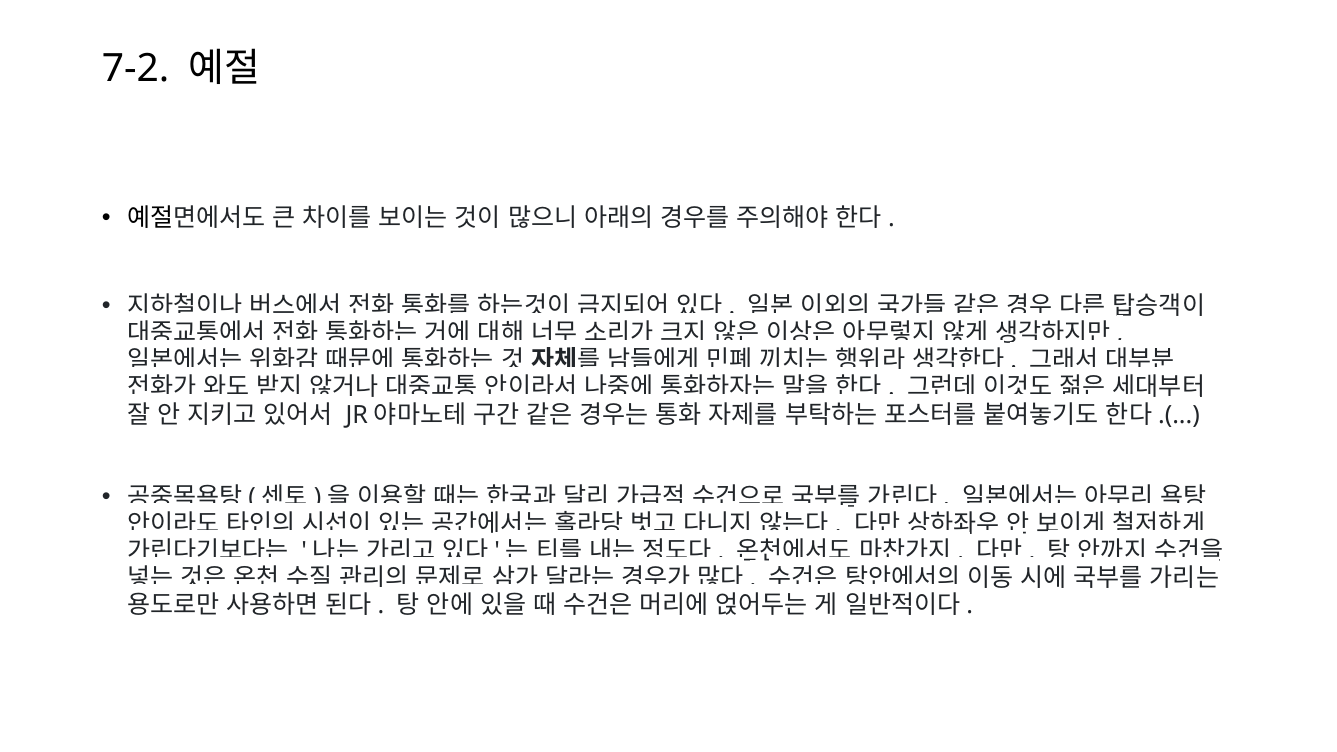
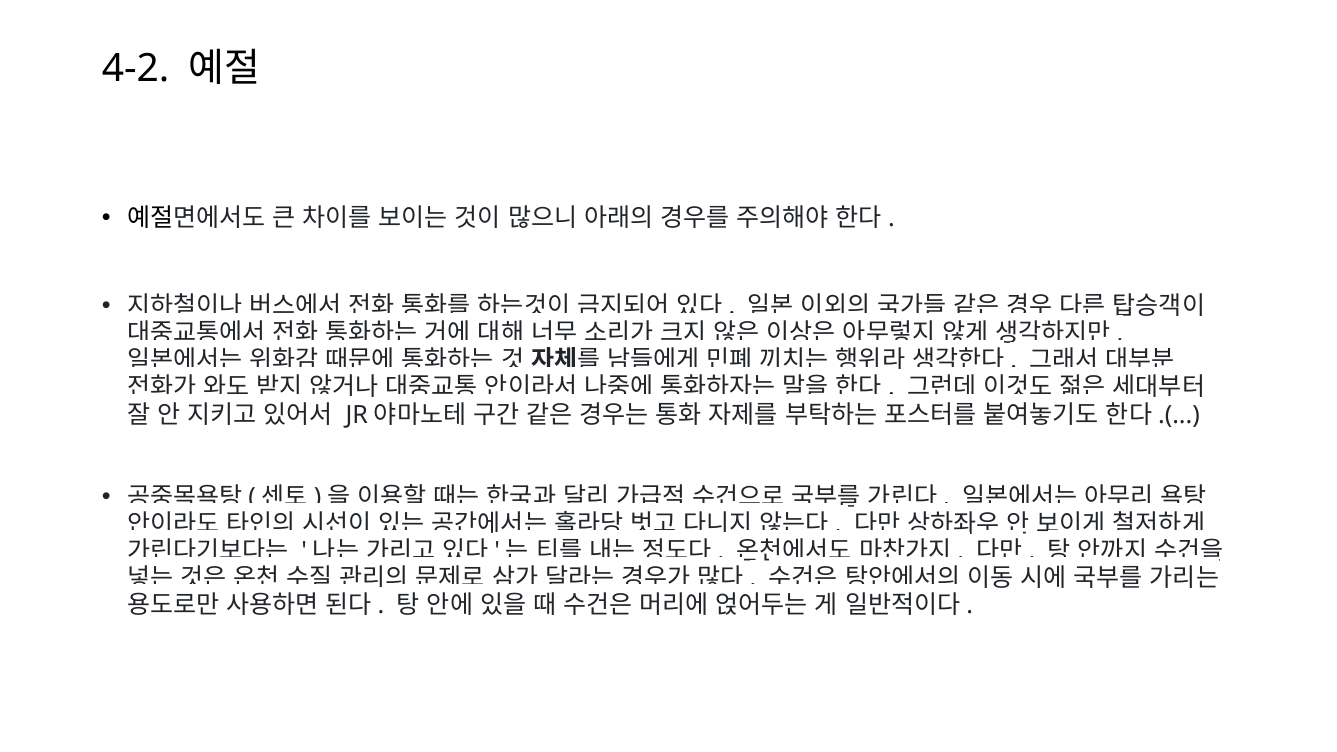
7-2: 7-2 -> 4-2 (136, 68)
